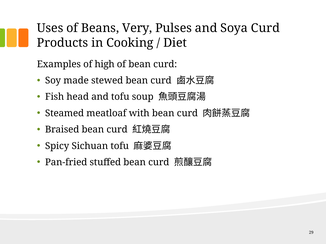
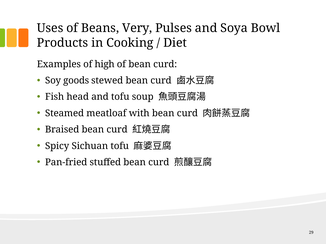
Soya Curd: Curd -> Bowl (266, 28)
made: made -> goods (76, 81)
